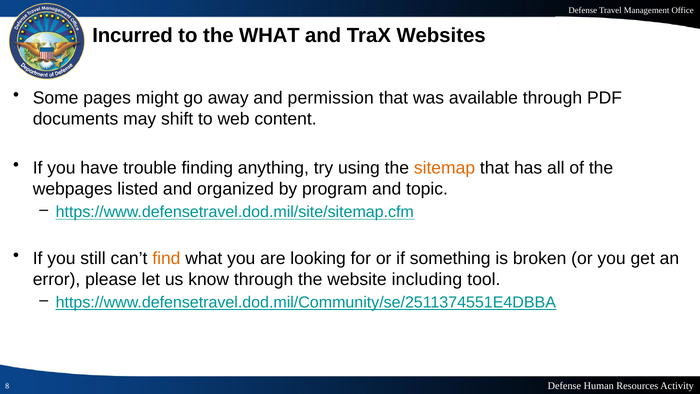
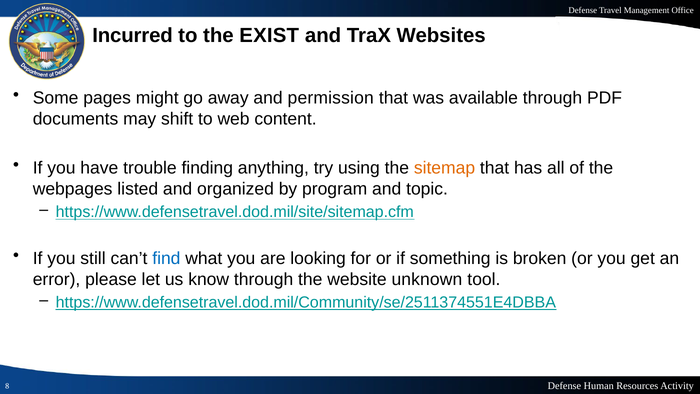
the WHAT: WHAT -> EXIST (269, 36)
find colour: orange -> blue (166, 258)
including: including -> unknown (427, 279)
